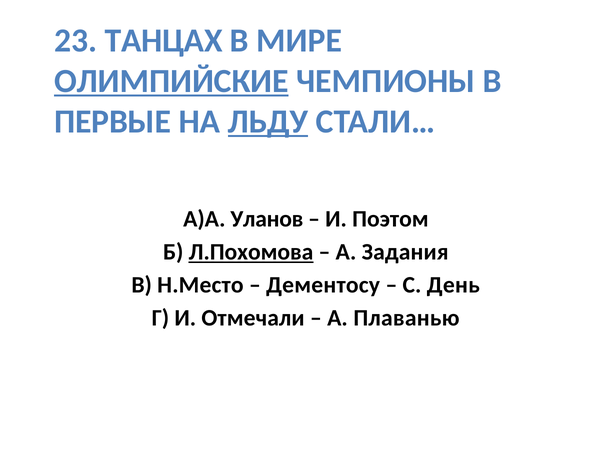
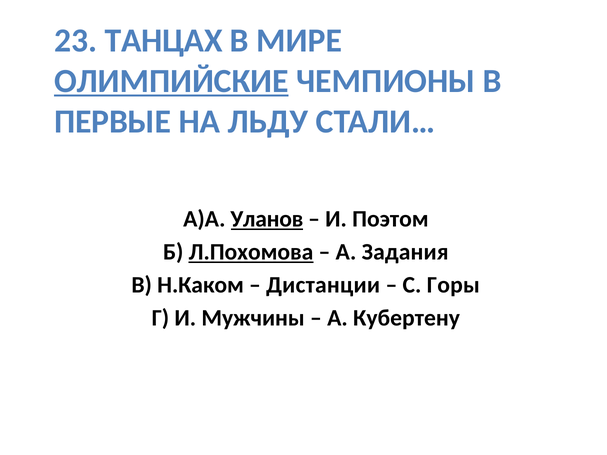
ЛЬДУ underline: present -> none (268, 122)
Уланов underline: none -> present (267, 219)
Н.Место: Н.Место -> Н.Каком (201, 285)
Дементосу: Дементосу -> Дистанции (323, 285)
День: День -> Горы (453, 285)
Отмечали: Отмечали -> Мужчины (253, 318)
Плаванью: Плаванью -> Кубертену (407, 318)
